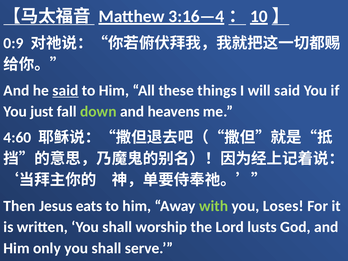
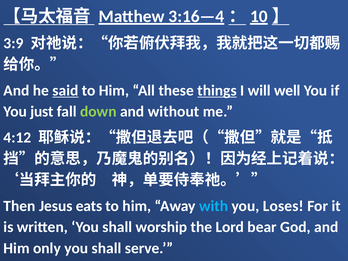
0:9: 0:9 -> 3:9 (13, 43)
things underline: none -> present (217, 90)
will said: said -> well (287, 90)
heavens: heavens -> without (174, 112)
4:60: 4:60 -> 4:12 (17, 138)
with colour: light green -> light blue (214, 206)
lusts: lusts -> bear (262, 227)
